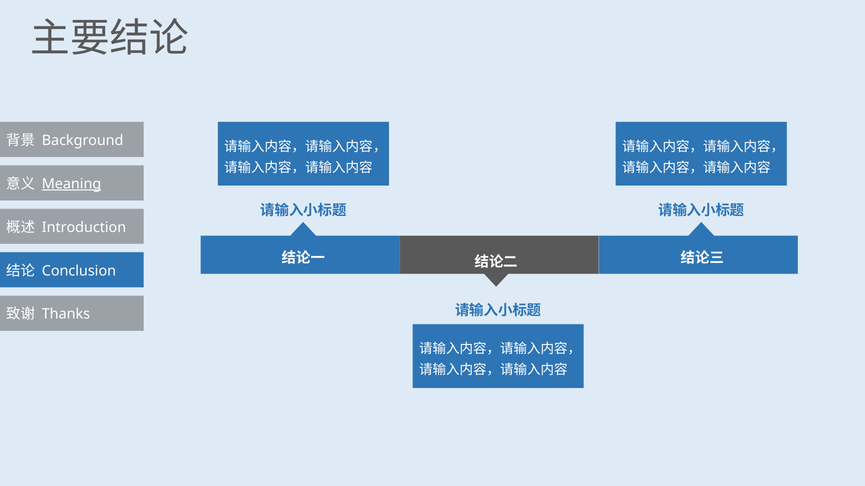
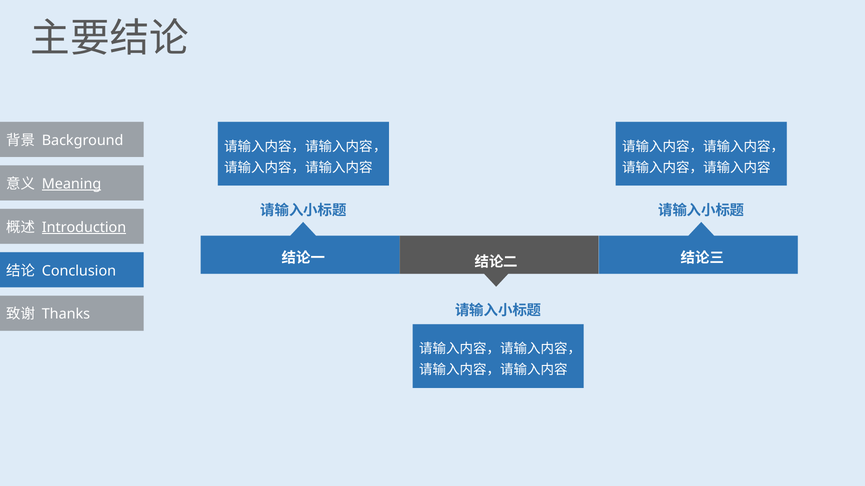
Introduction underline: none -> present (84, 228)
